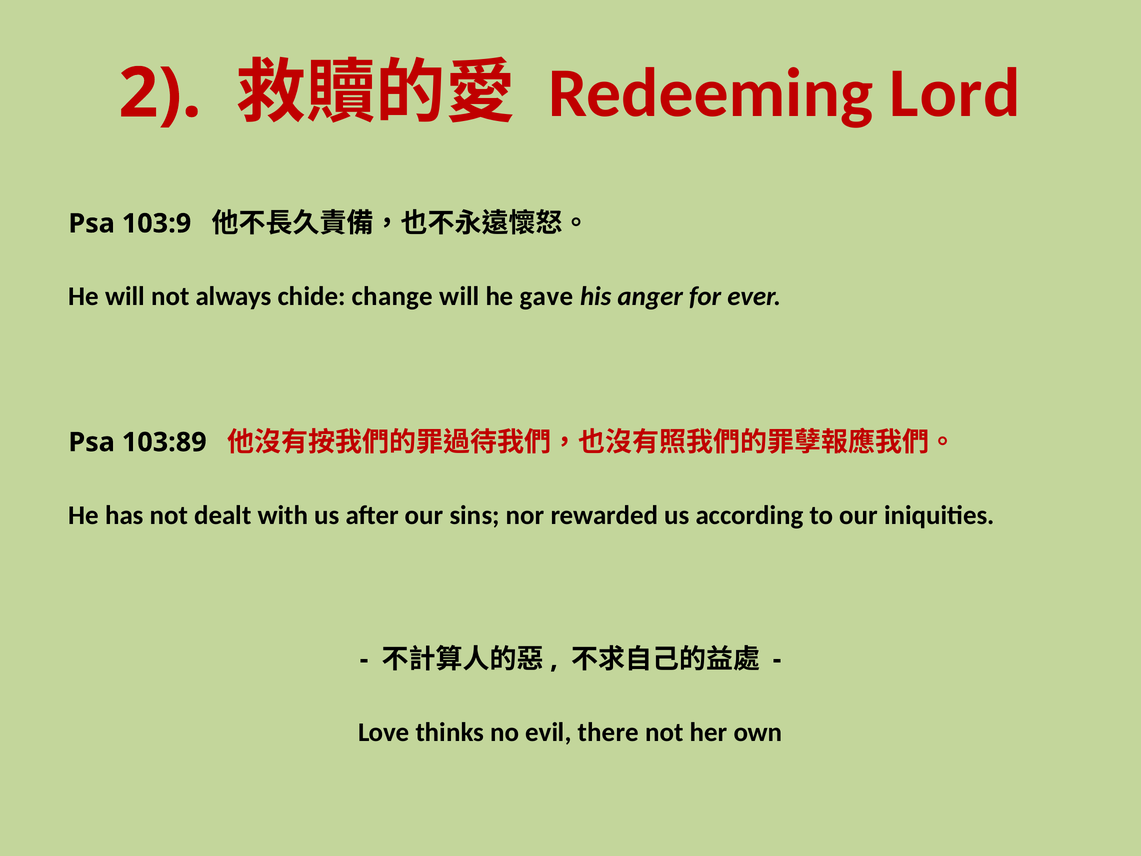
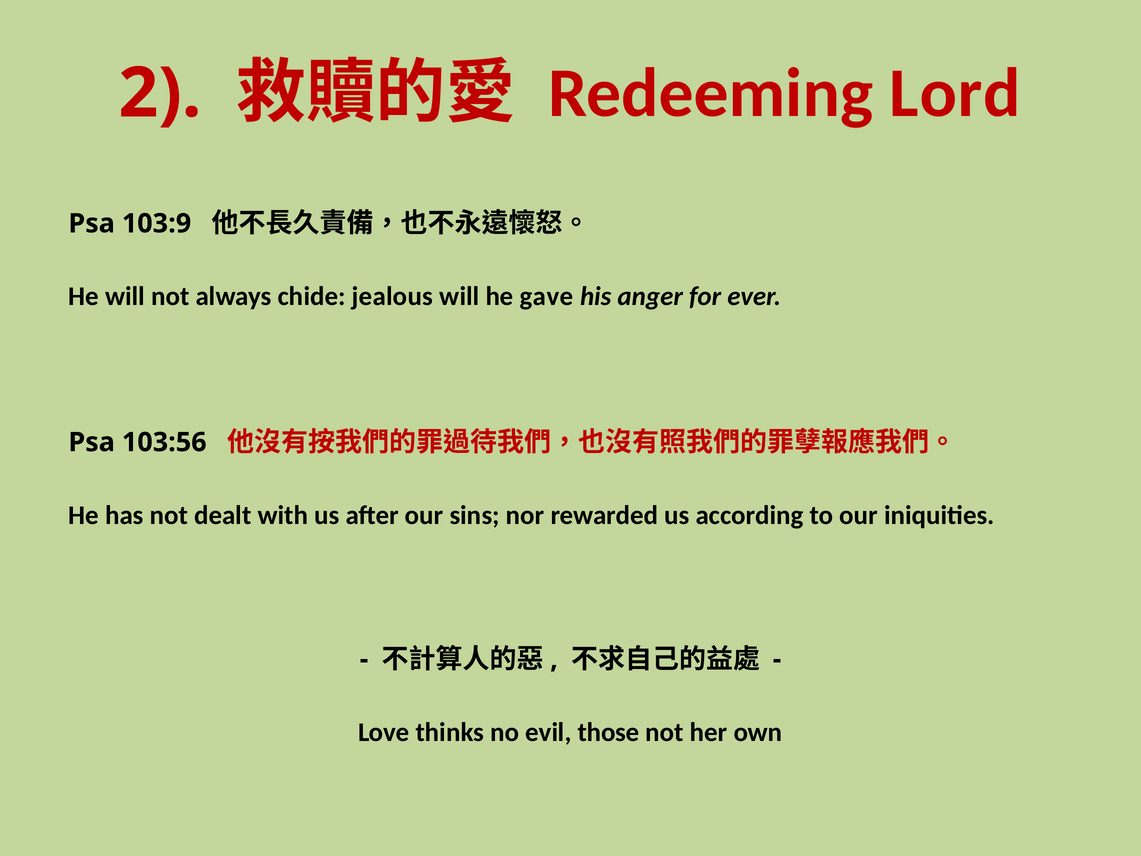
change: change -> jealous (392, 296)
103:89: 103:89 -> 103:56 (164, 442)
there: there -> those (609, 732)
